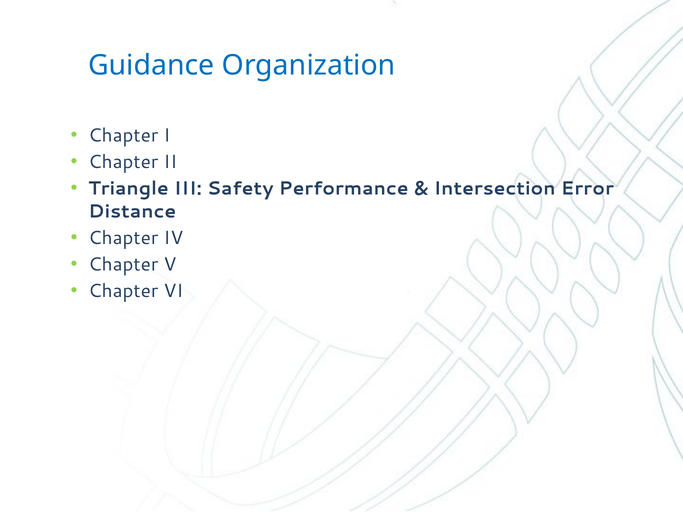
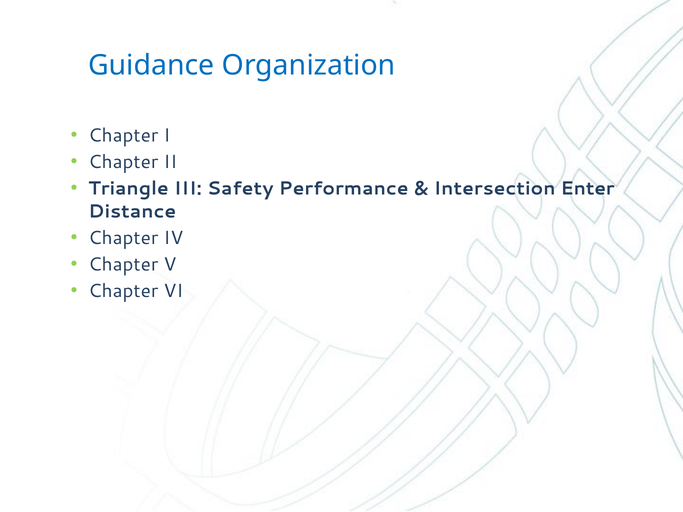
Error: Error -> Enter (588, 189)
